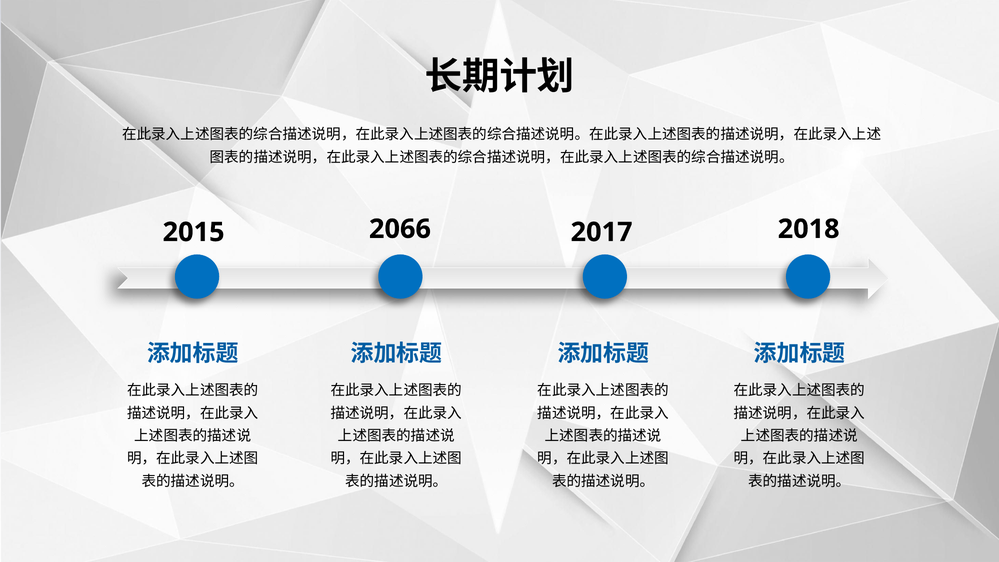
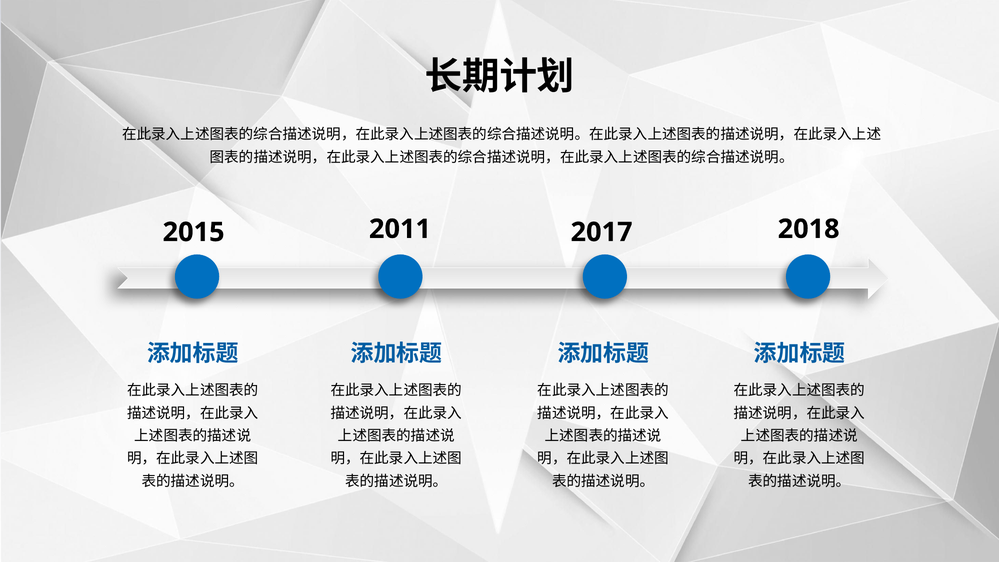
2066: 2066 -> 2011 (400, 229)
